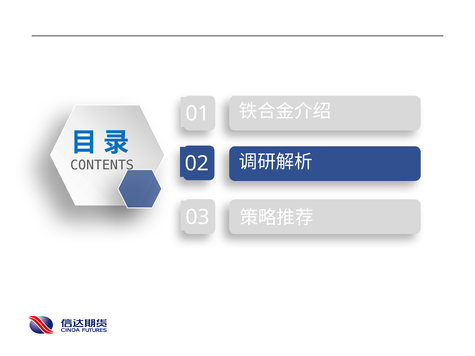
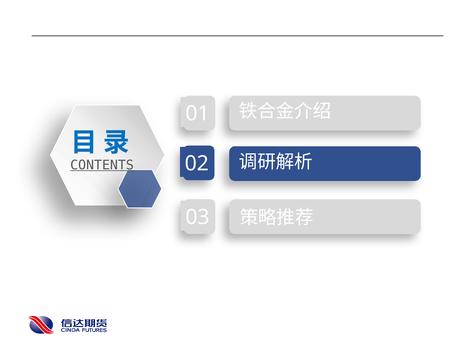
CONTENTS underline: none -> present (102, 165)
